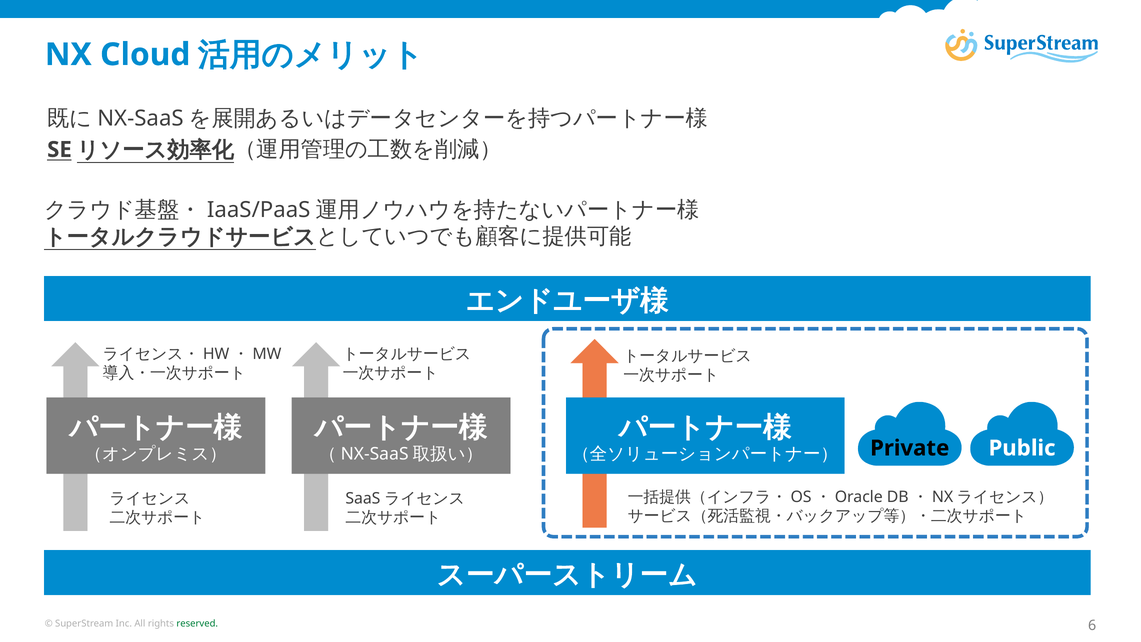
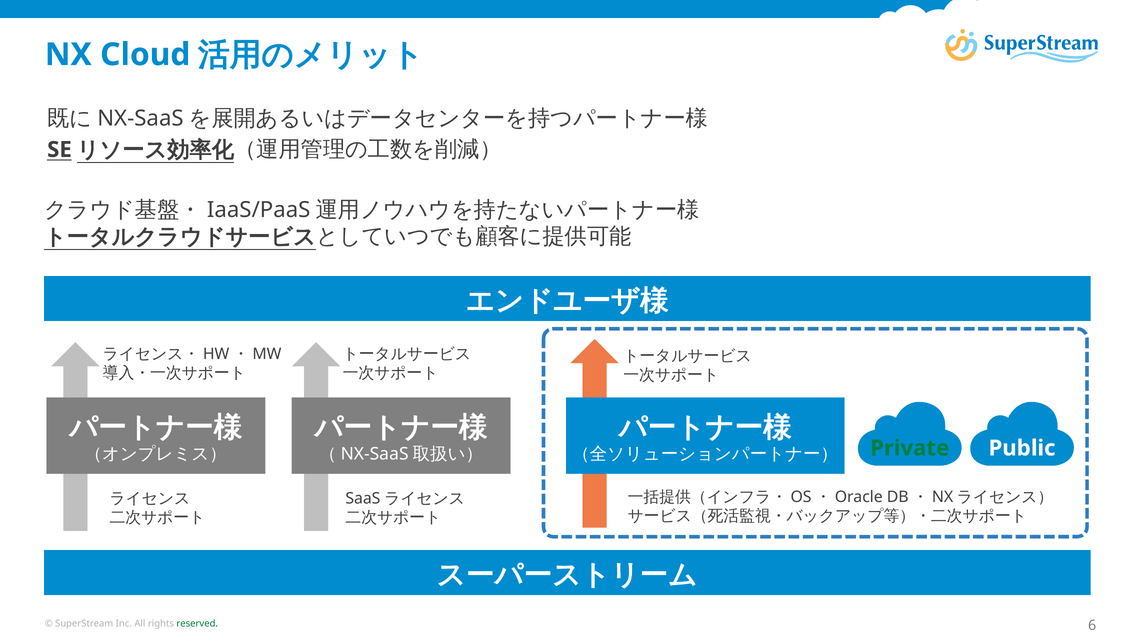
Private colour: black -> green (910, 448)
